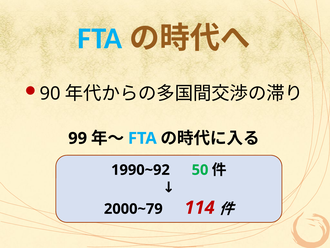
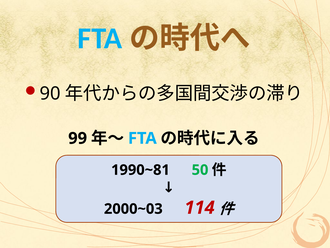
1990~92: 1990~92 -> 1990~81 (140, 170)
2000~79: 2000~79 -> 2000~03 (133, 209)
